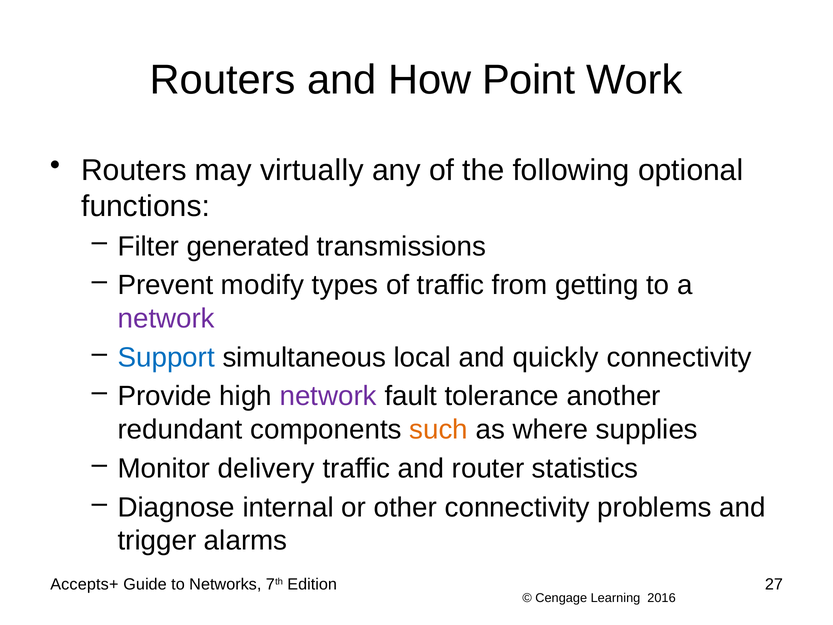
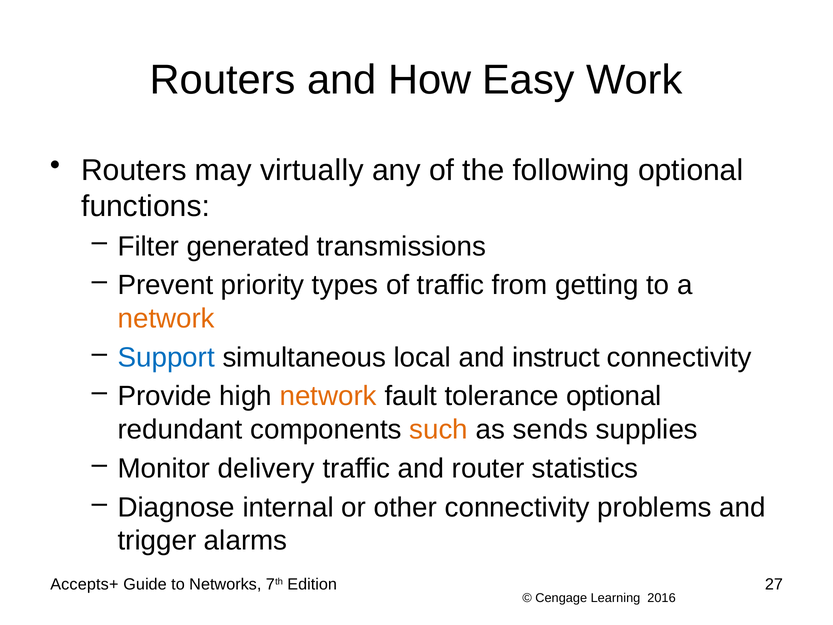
Point: Point -> Easy (528, 80)
modify: modify -> priority (263, 285)
network colour: purple -> orange (166, 318)
quickly: quickly -> instruct (556, 357)
network colour: purple -> orange (328, 396)
tolerance another: another -> optional (614, 396)
where: where -> sends (550, 429)
